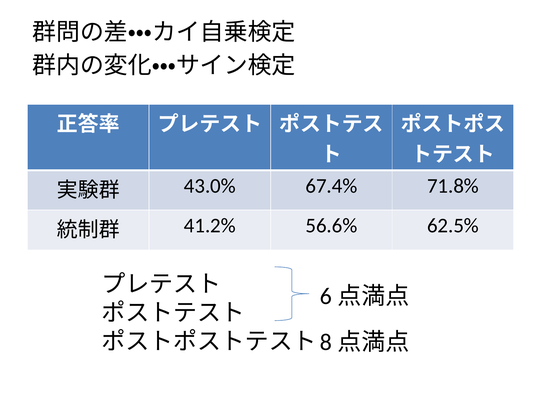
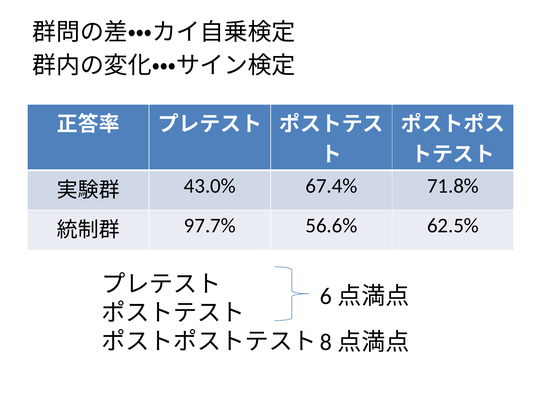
41.2%: 41.2% -> 97.7% (210, 226)
